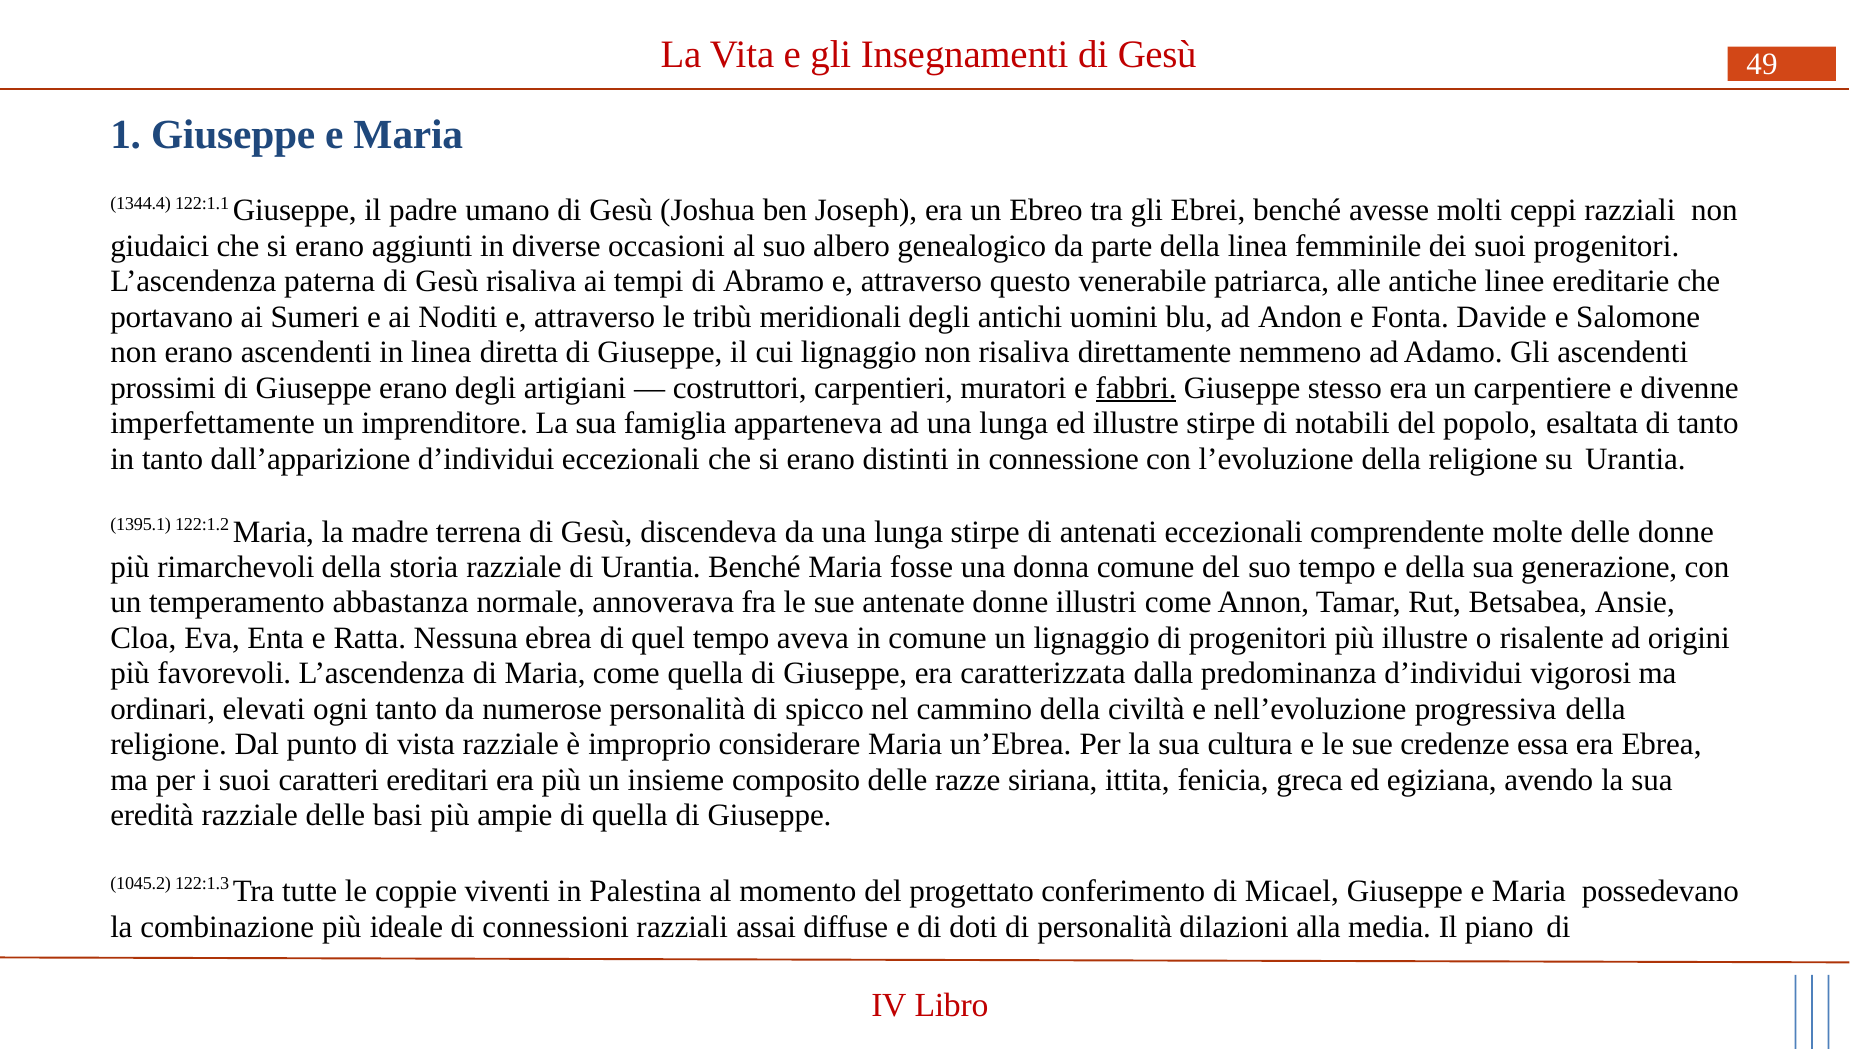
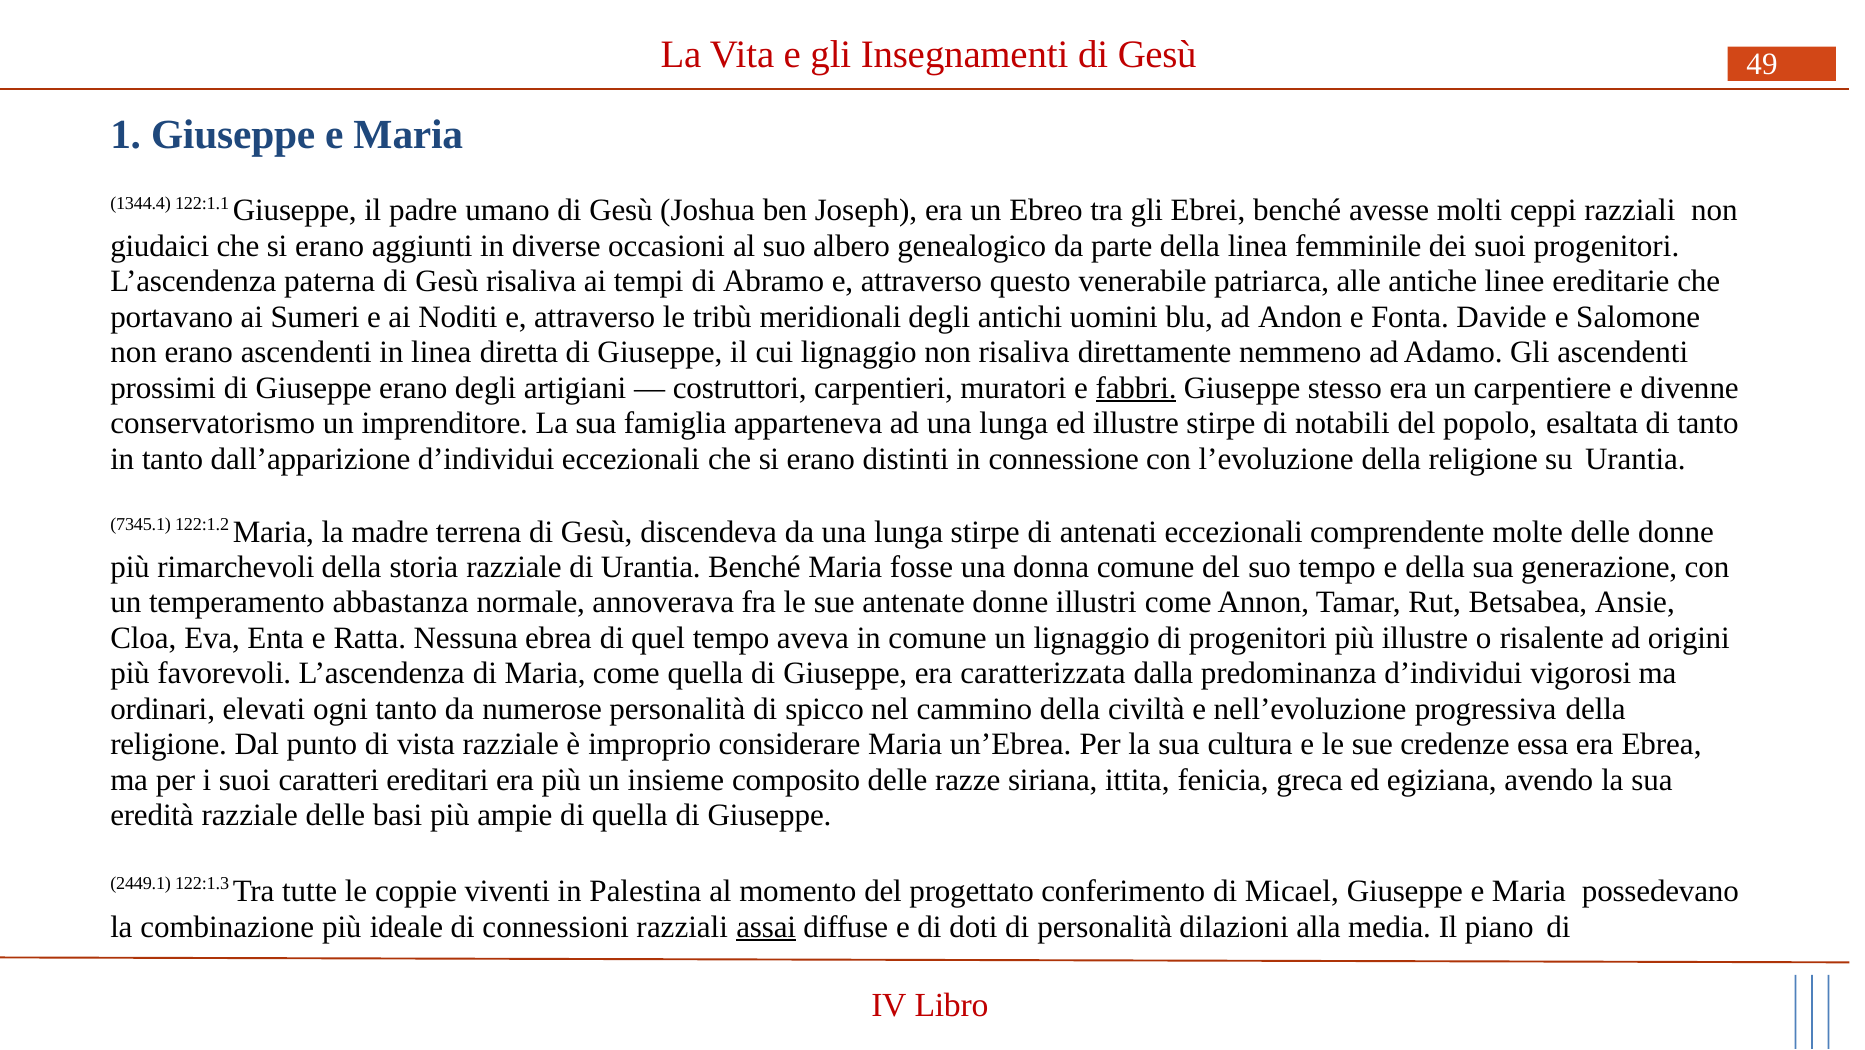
imperfettamente: imperfettamente -> conservatorismo (213, 423)
1395.1: 1395.1 -> 7345.1 (141, 524)
1045.2: 1045.2 -> 2449.1 (141, 884)
assai underline: none -> present (766, 927)
